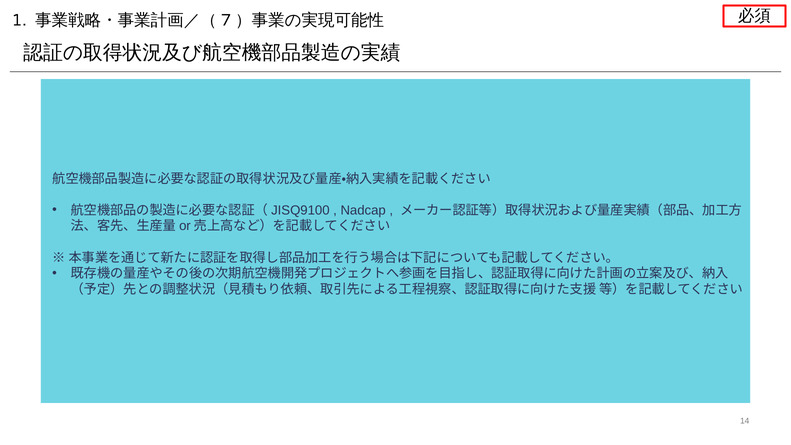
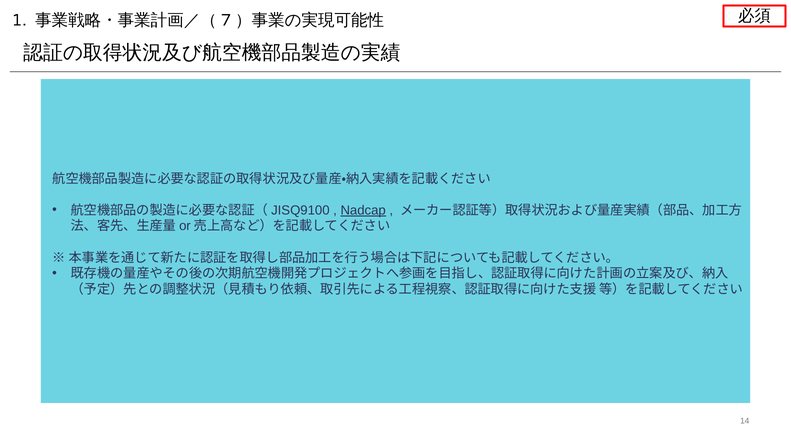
Nadcap underline: none -> present (363, 210)
